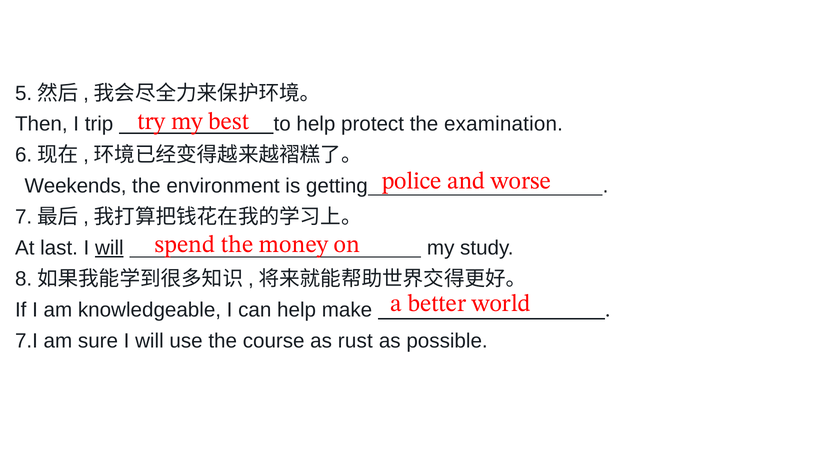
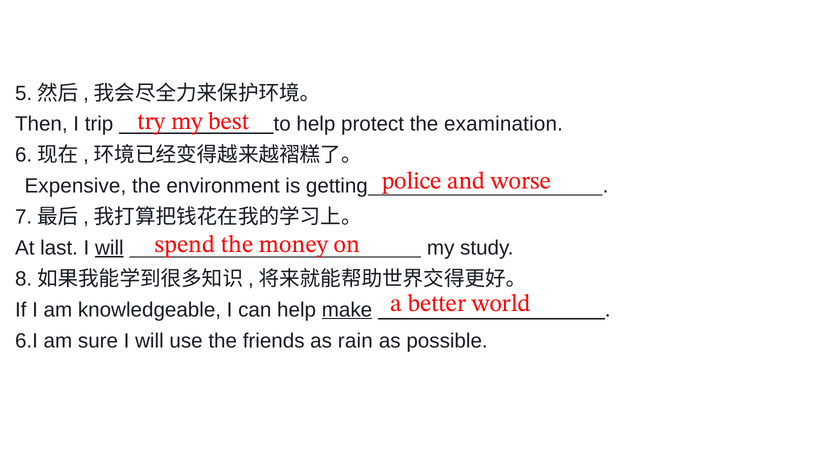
Weekends: Weekends -> Expensive (75, 186)
make underline: none -> present (347, 309)
7.I: 7.I -> 6.I (26, 340)
course: course -> friends (274, 340)
rust: rust -> rain (355, 340)
